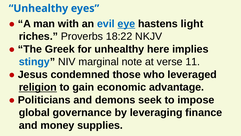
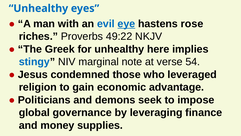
light: light -> rose (192, 24)
18:22: 18:22 -> 49:22 (119, 36)
11: 11 -> 54 (193, 62)
religion underline: present -> none (38, 87)
